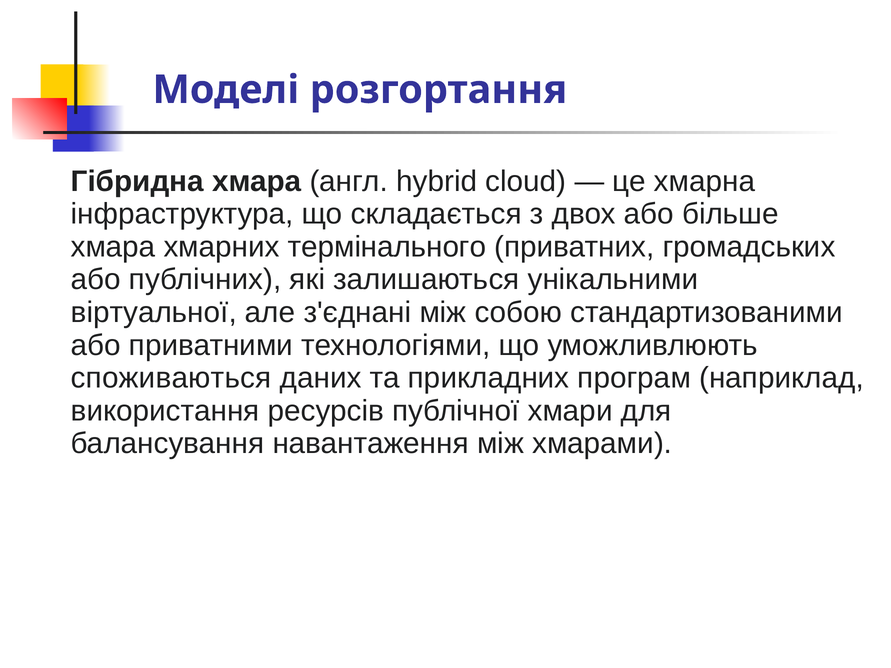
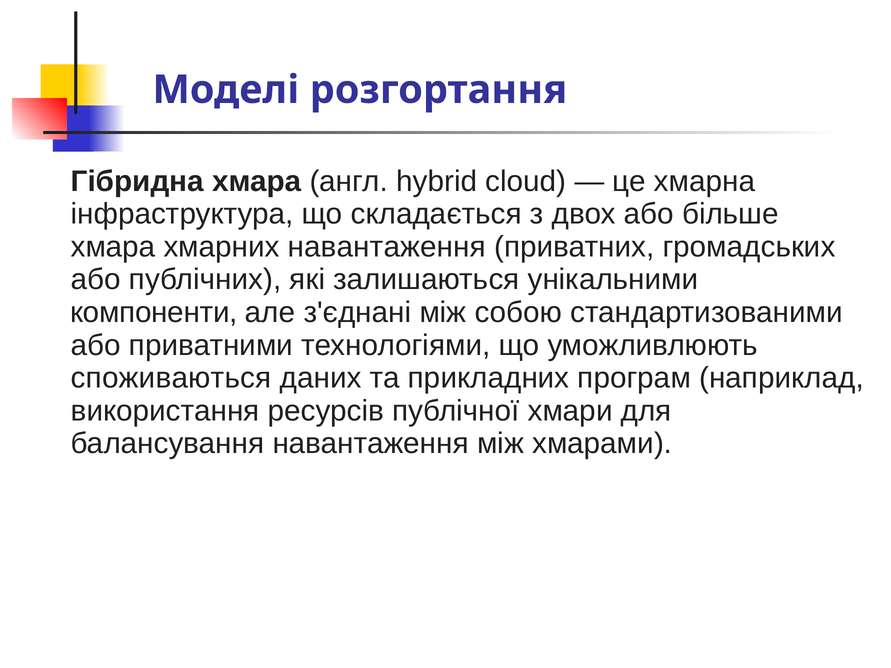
хмарних термінального: термінального -> навантаження (387, 247)
віртуальної: віртуальної -> компоненти (154, 313)
